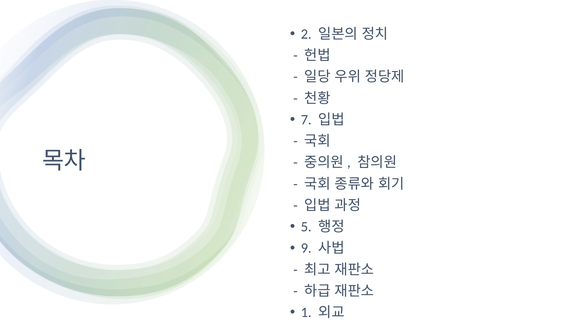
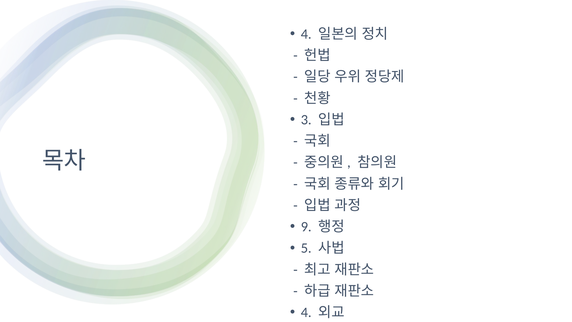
2: 2 -> 4 (306, 34)
7: 7 -> 3 (306, 120)
5: 5 -> 9 (306, 227)
9: 9 -> 5 (306, 248)
1: 1 -> 4 (306, 312)
